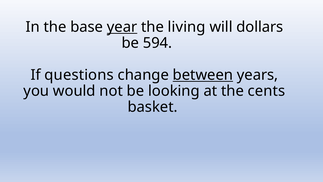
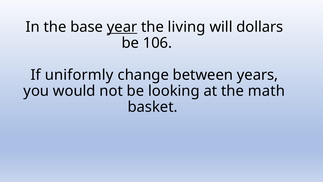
594: 594 -> 106 (157, 43)
questions: questions -> uniformly (79, 75)
between underline: present -> none (203, 75)
cents: cents -> math (266, 91)
